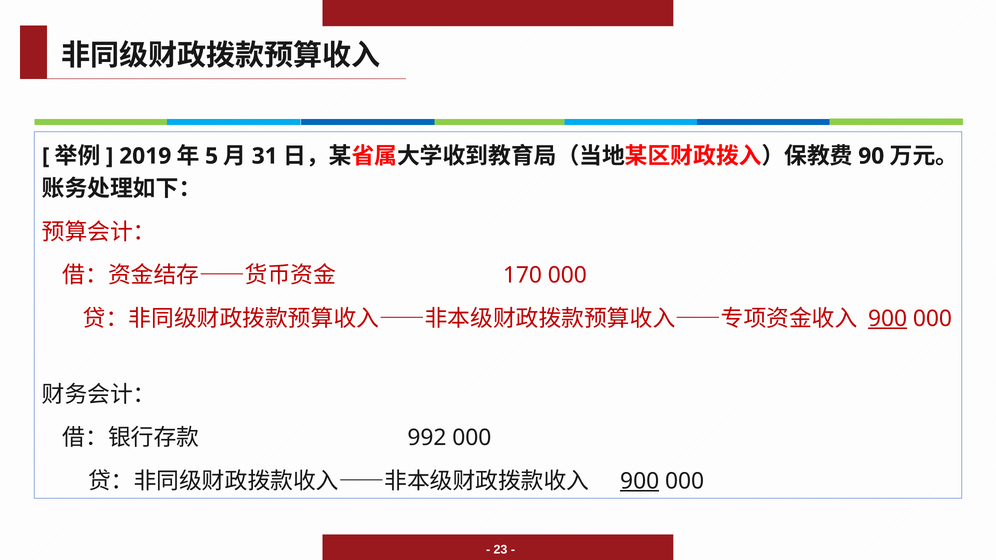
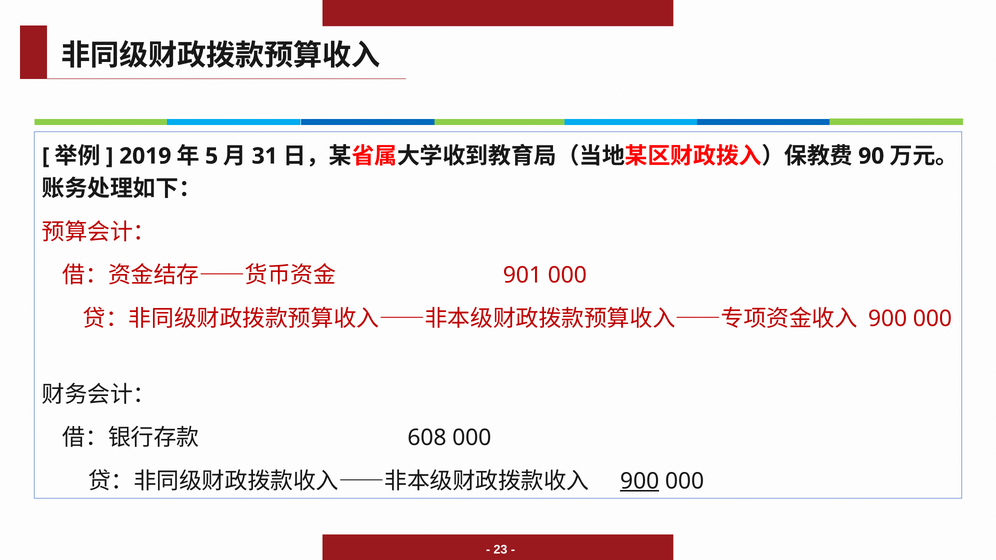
170: 170 -> 901 (522, 275)
900 underline: present -> none (888, 319)
992: 992 -> 608 (427, 438)
